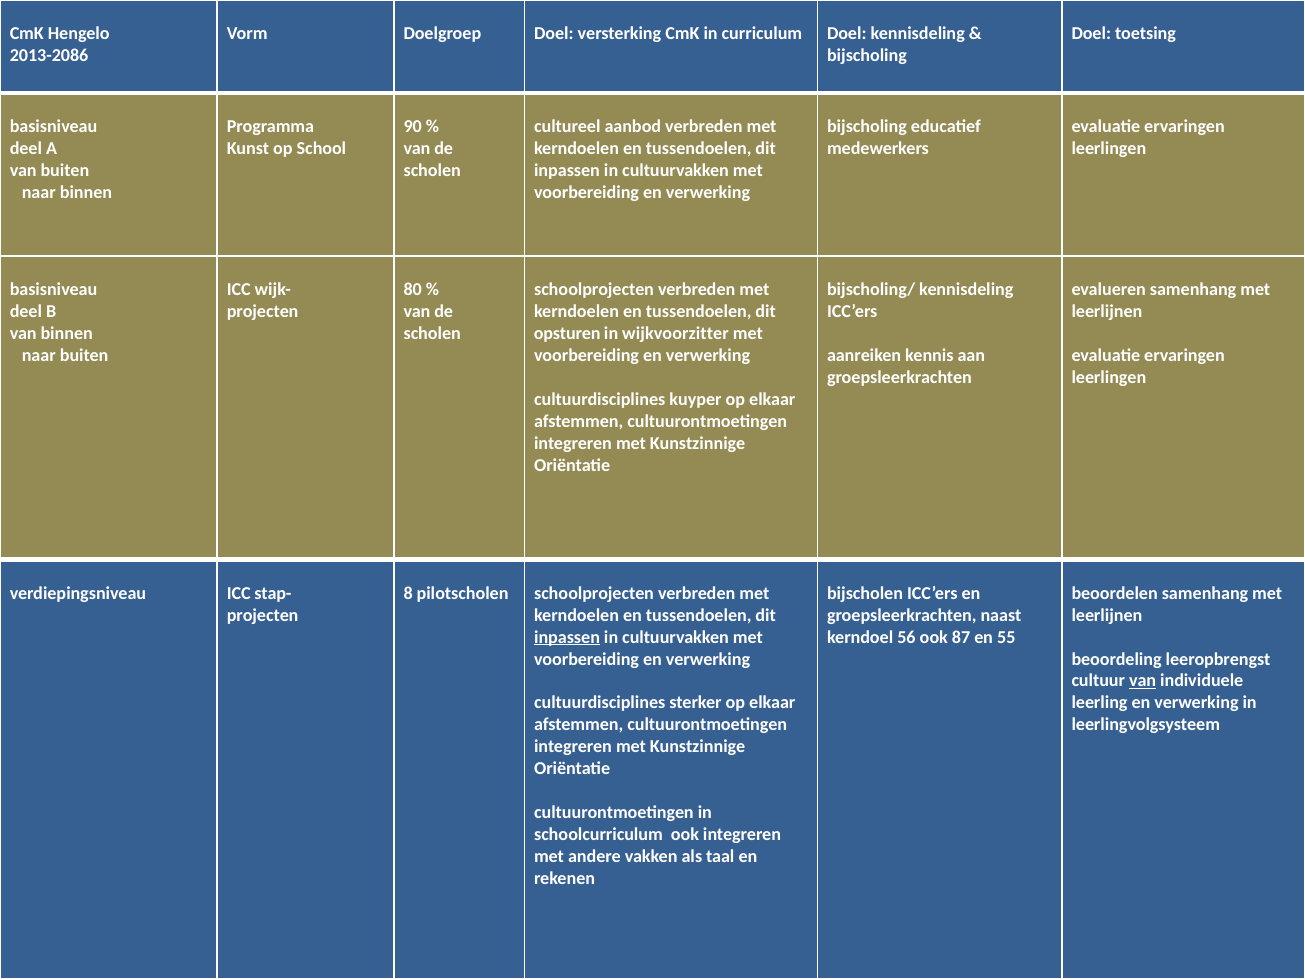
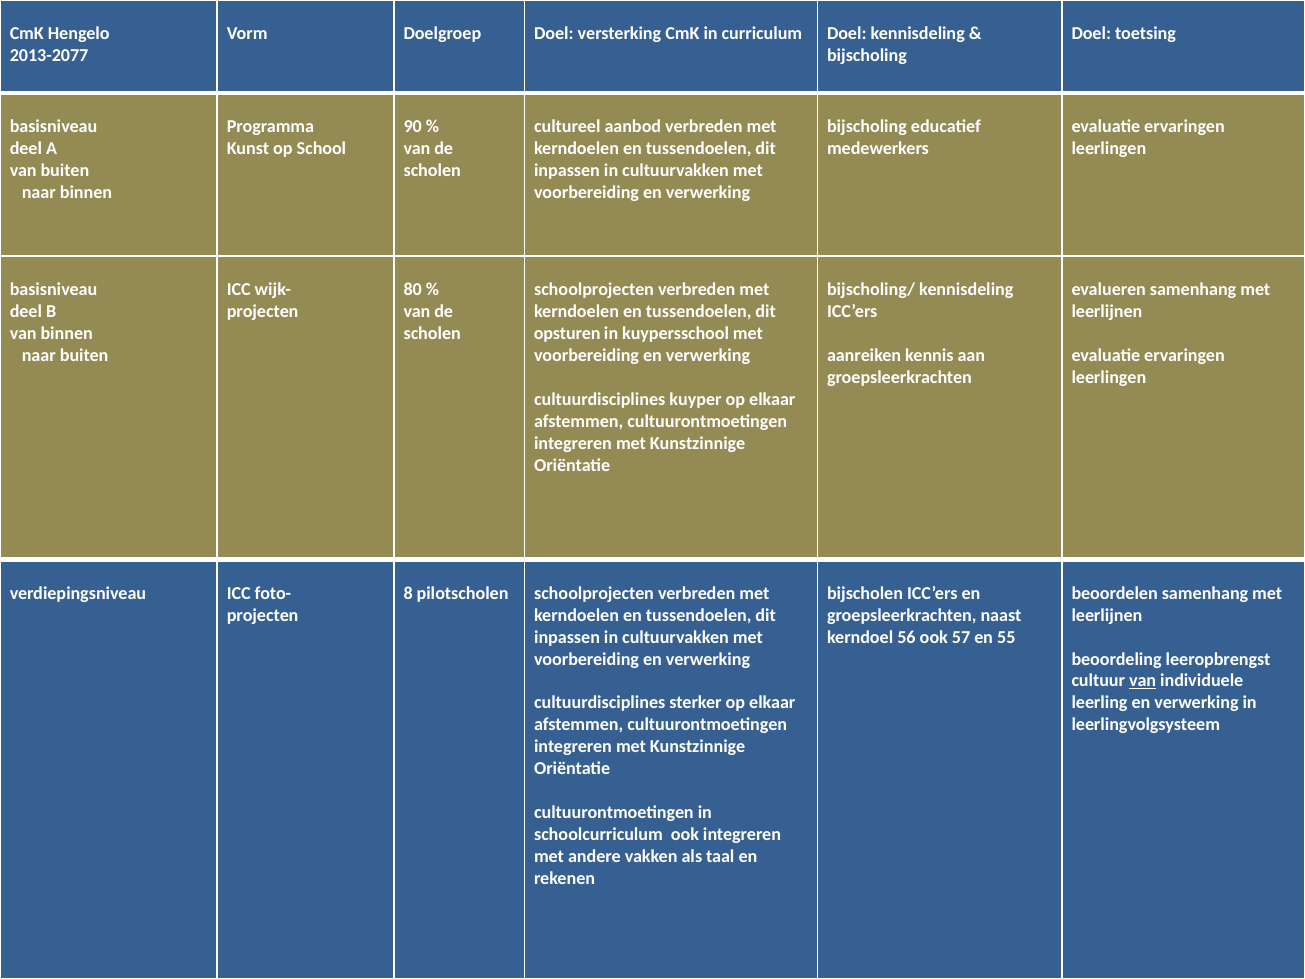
2013-2086: 2013-2086 -> 2013-2077 (49, 55)
wijkvoorzitter: wijkvoorzitter -> kuypersschool (676, 333)
stap-: stap- -> foto- (273, 593)
inpassen underline: present -> none (567, 637)
87: 87 -> 57 (961, 637)
